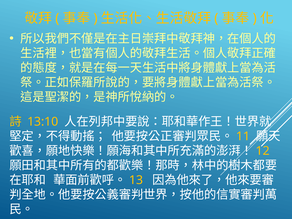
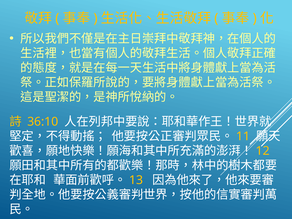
13:10: 13:10 -> 36:10 (43, 122)
